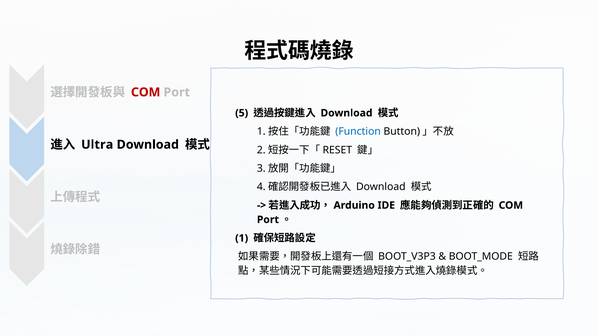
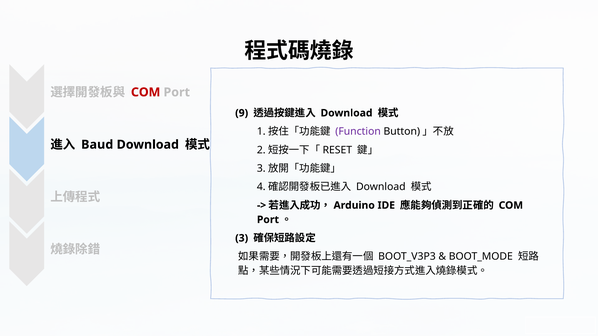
5: 5 -> 9 (242, 113)
Function colour: blue -> purple (358, 132)
Ultra: Ultra -> Baud (97, 145)
1: 1 -> 3 (242, 238)
